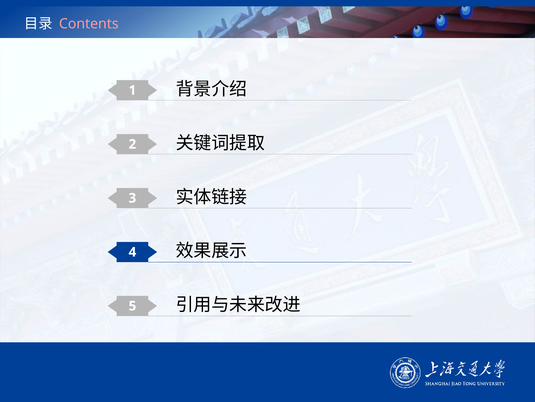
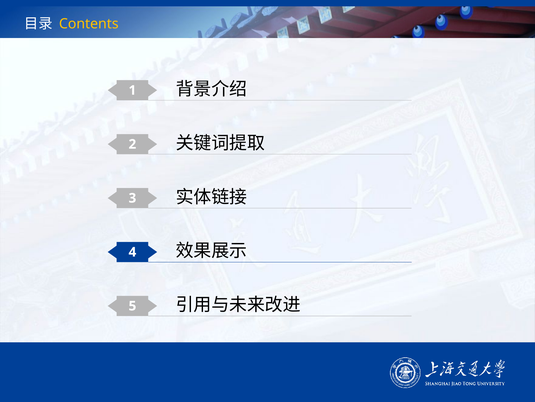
Contents colour: pink -> yellow (89, 24)
